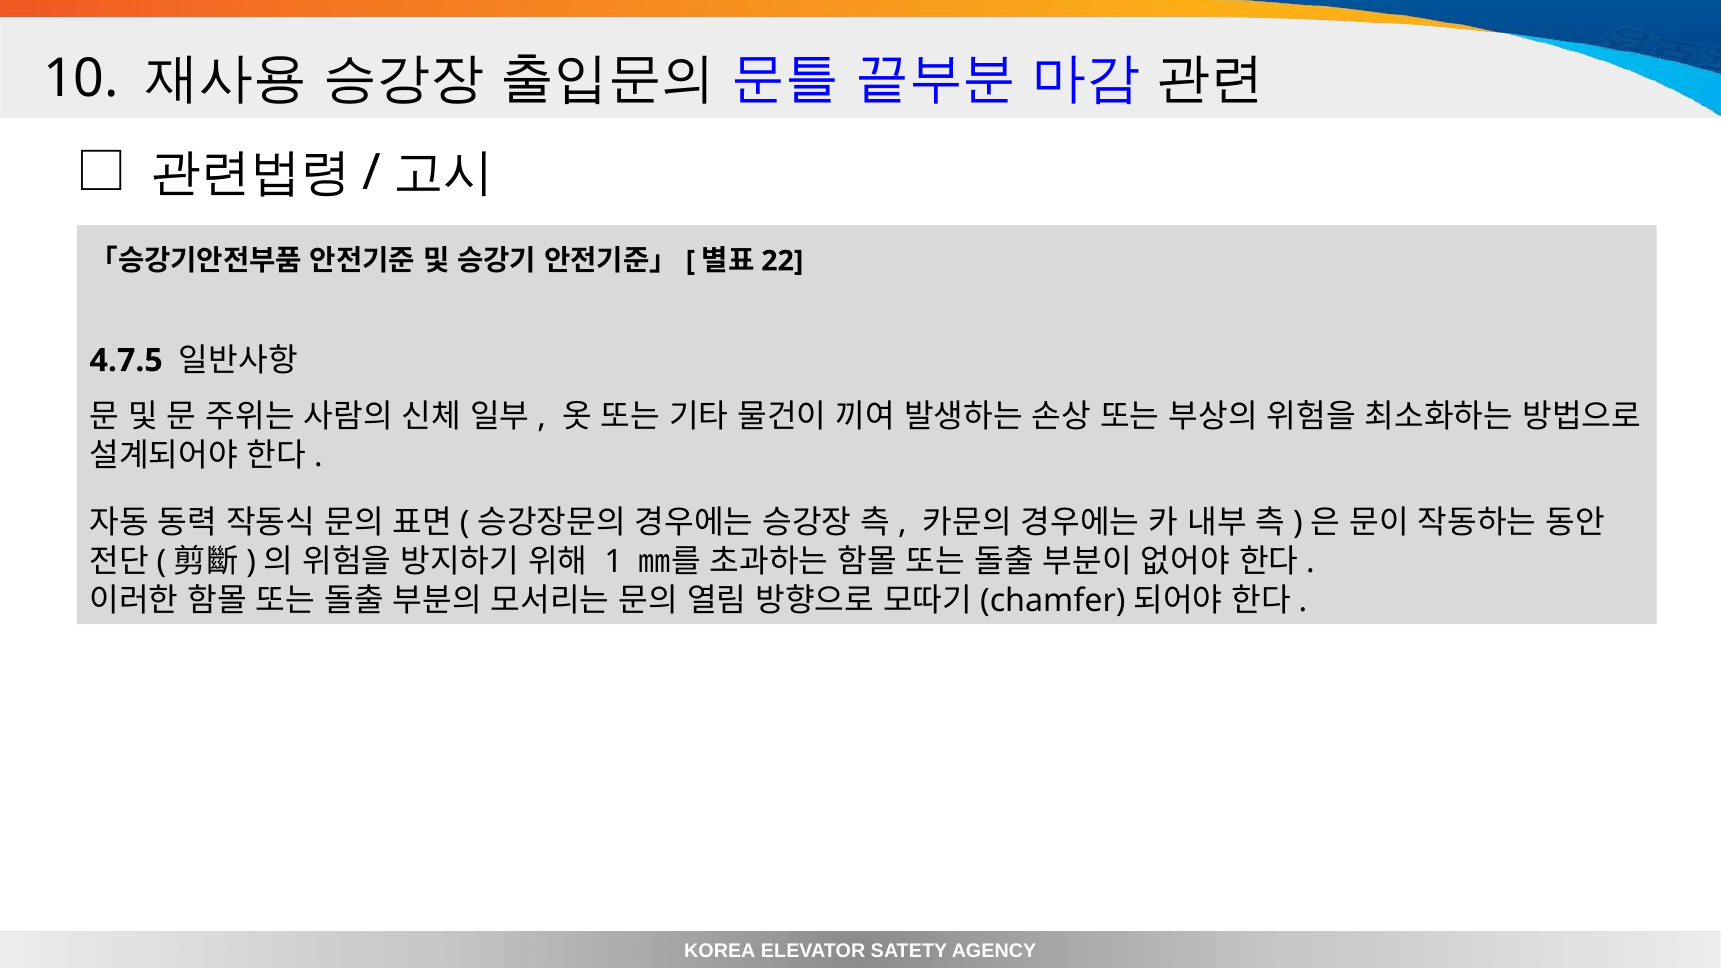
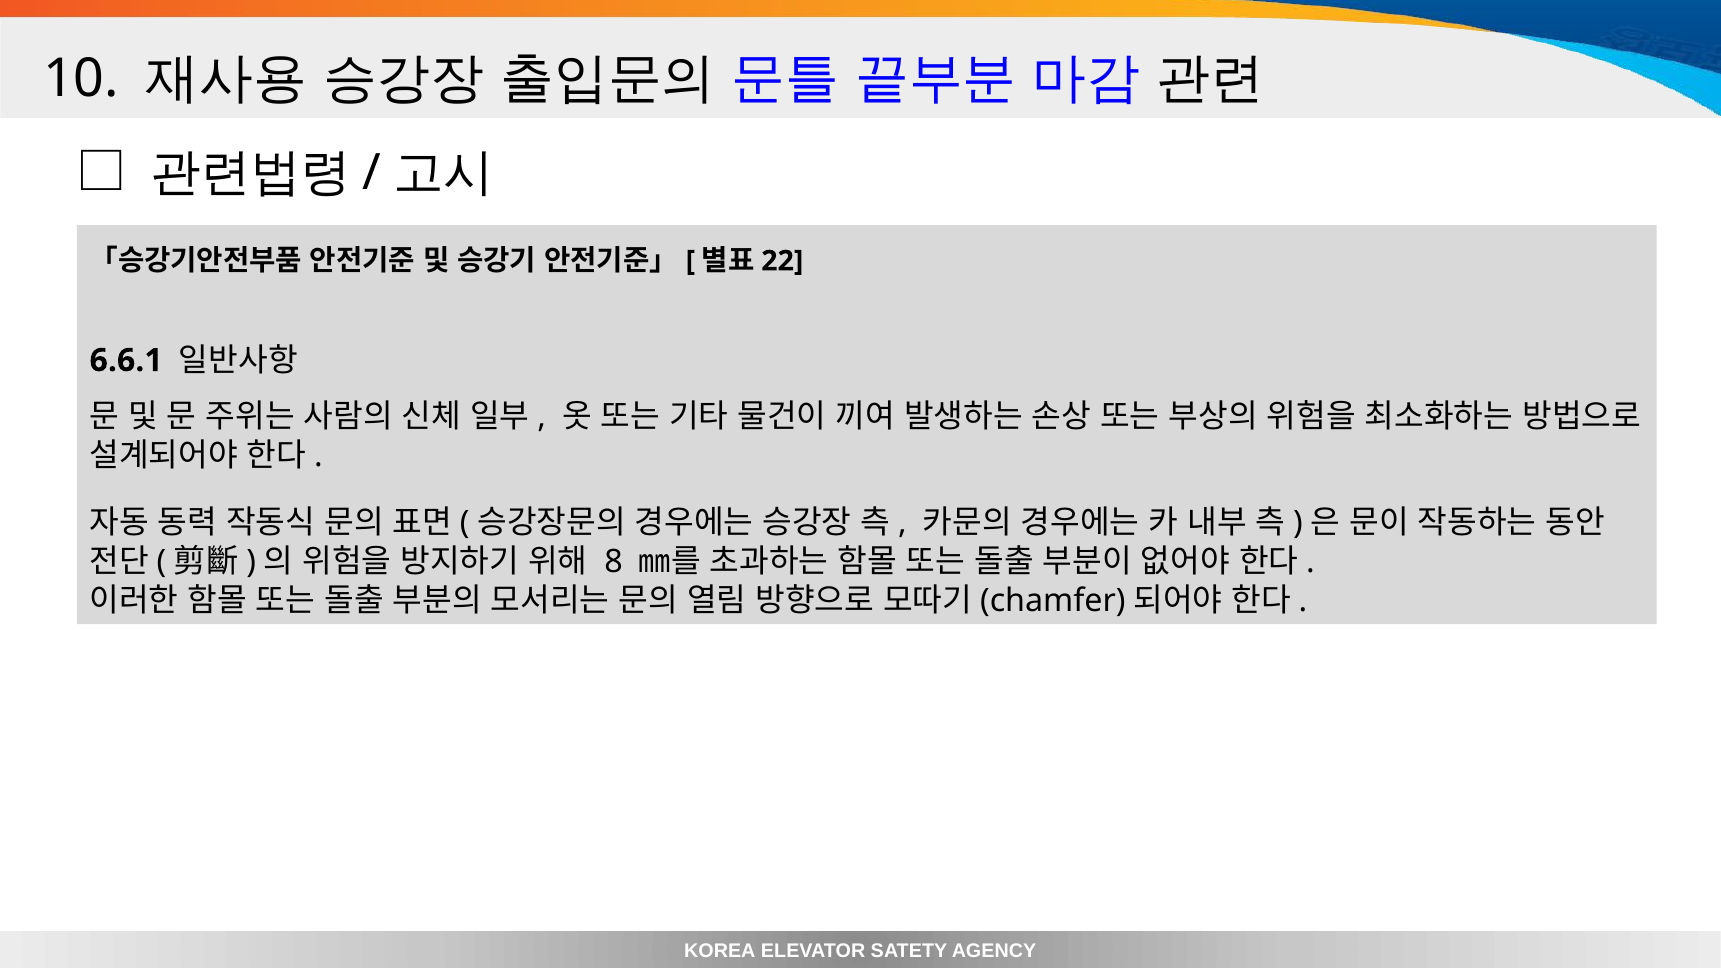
4.7.5: 4.7.5 -> 6.6.1 (126, 360)
1: 1 -> 8 (614, 562)
